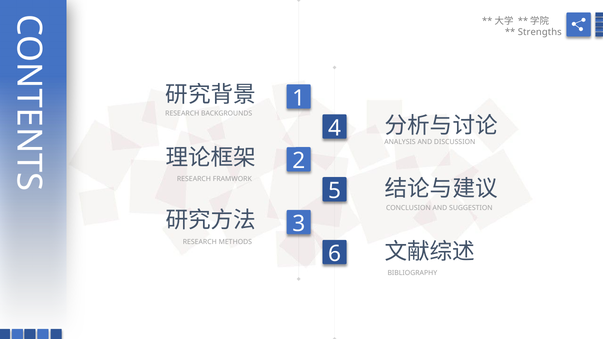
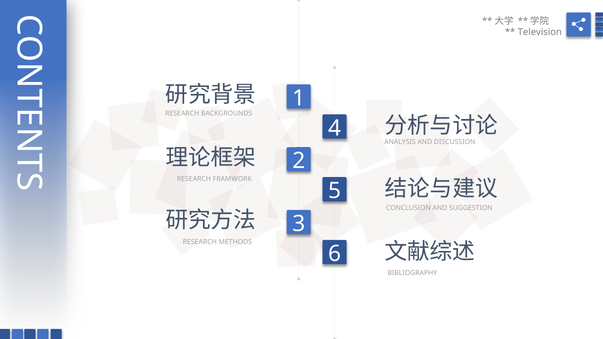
Strengths: Strengths -> Television (540, 32)
